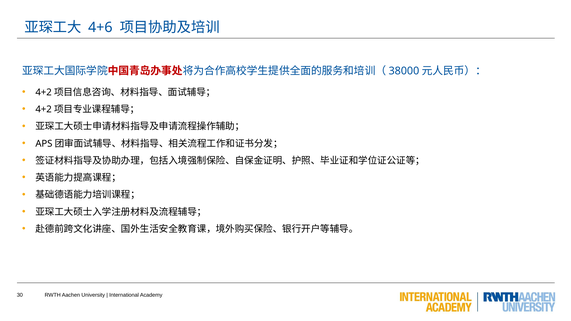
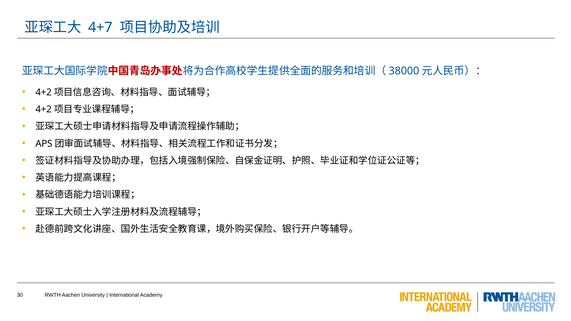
4+6: 4+6 -> 4+7 (100, 27)
